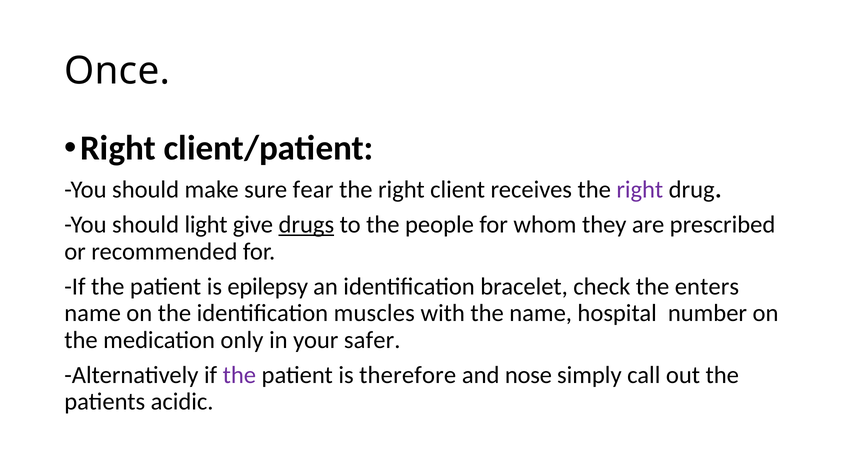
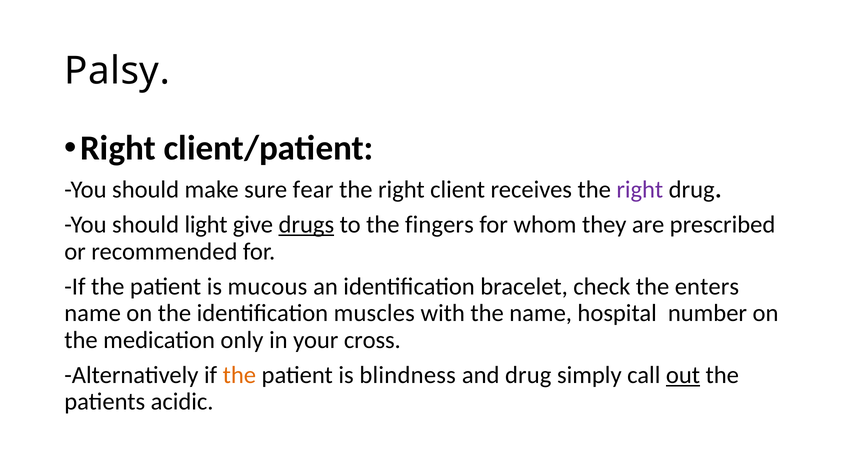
Once: Once -> Palsy (117, 71)
people: people -> fingers (439, 225)
epilepsy: epilepsy -> mucous (267, 287)
safer: safer -> cross (372, 340)
the colour: purple -> orange (239, 375)
therefore: therefore -> blindness (408, 375)
and nose: nose -> drug (528, 375)
out underline: none -> present (683, 375)
